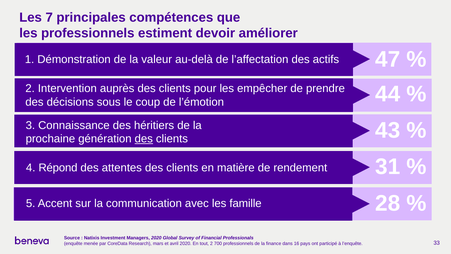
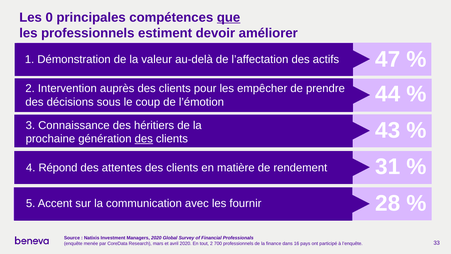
7: 7 -> 0 (49, 17)
que underline: none -> present (229, 17)
famille: famille -> fournir (245, 203)
